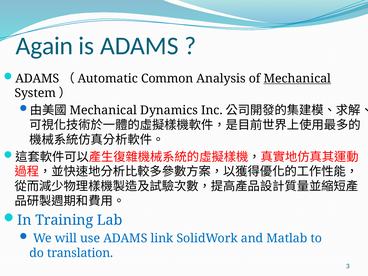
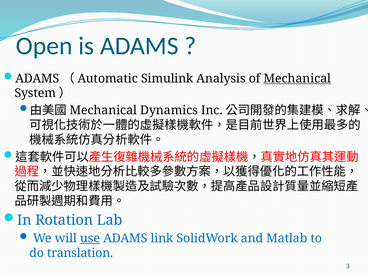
Again: Again -> Open (44, 46)
Common: Common -> Simulink (167, 78)
Training: Training -> Rotation (64, 220)
use underline: none -> present (90, 238)
